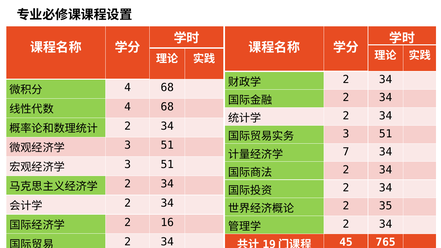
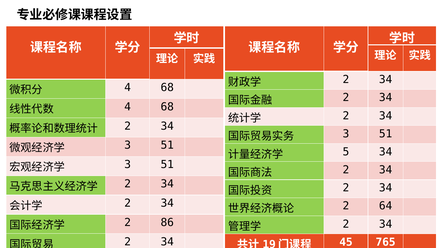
7: 7 -> 5 (346, 152)
35: 35 -> 64 (386, 206)
16: 16 -> 86 (167, 223)
